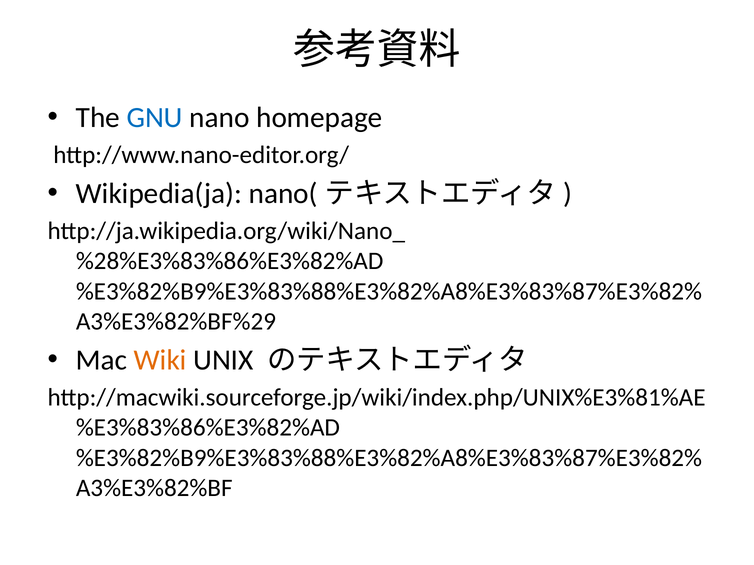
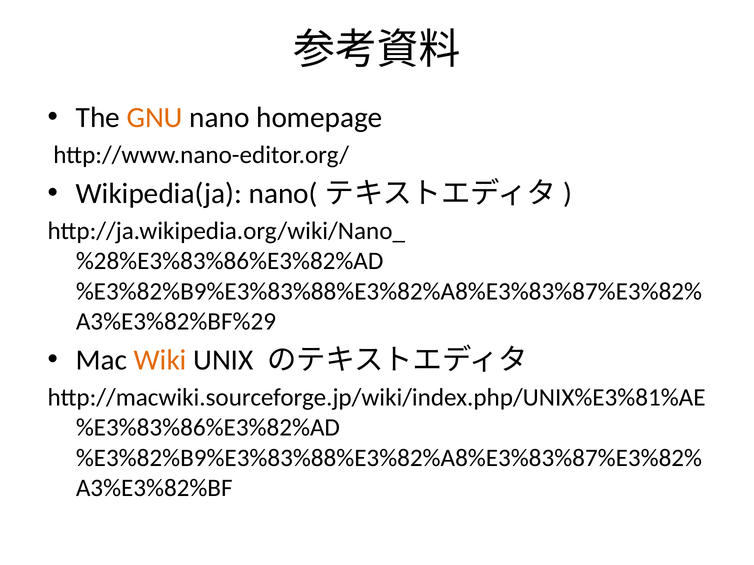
GNU colour: blue -> orange (155, 118)
